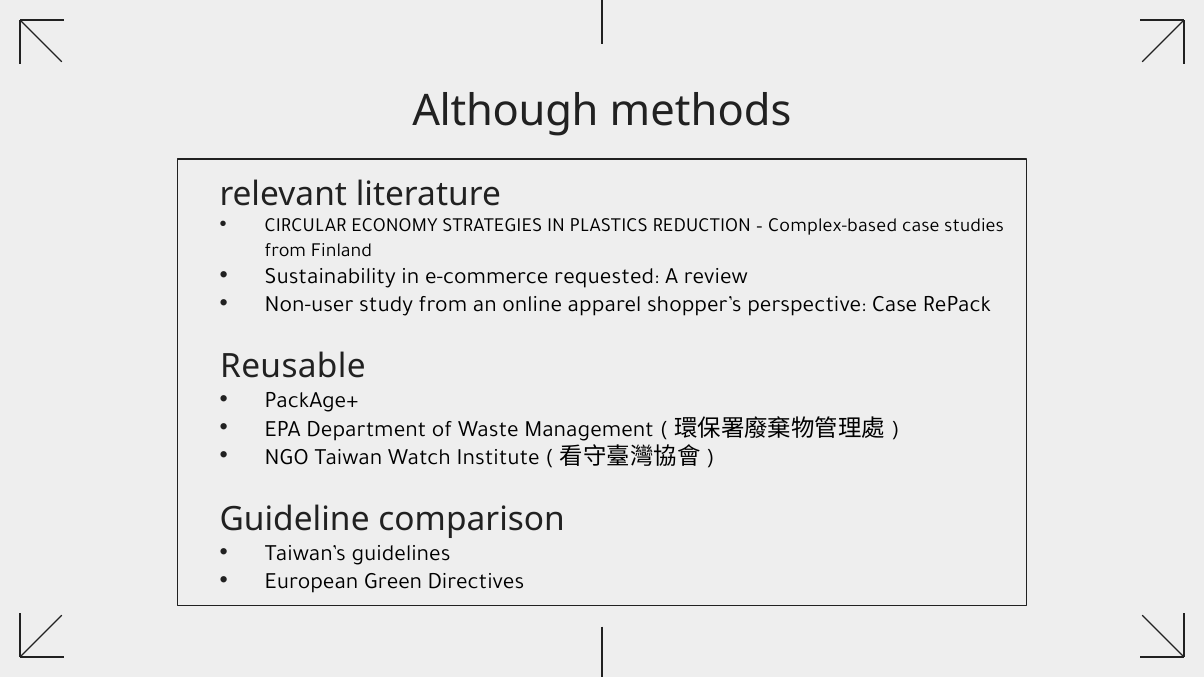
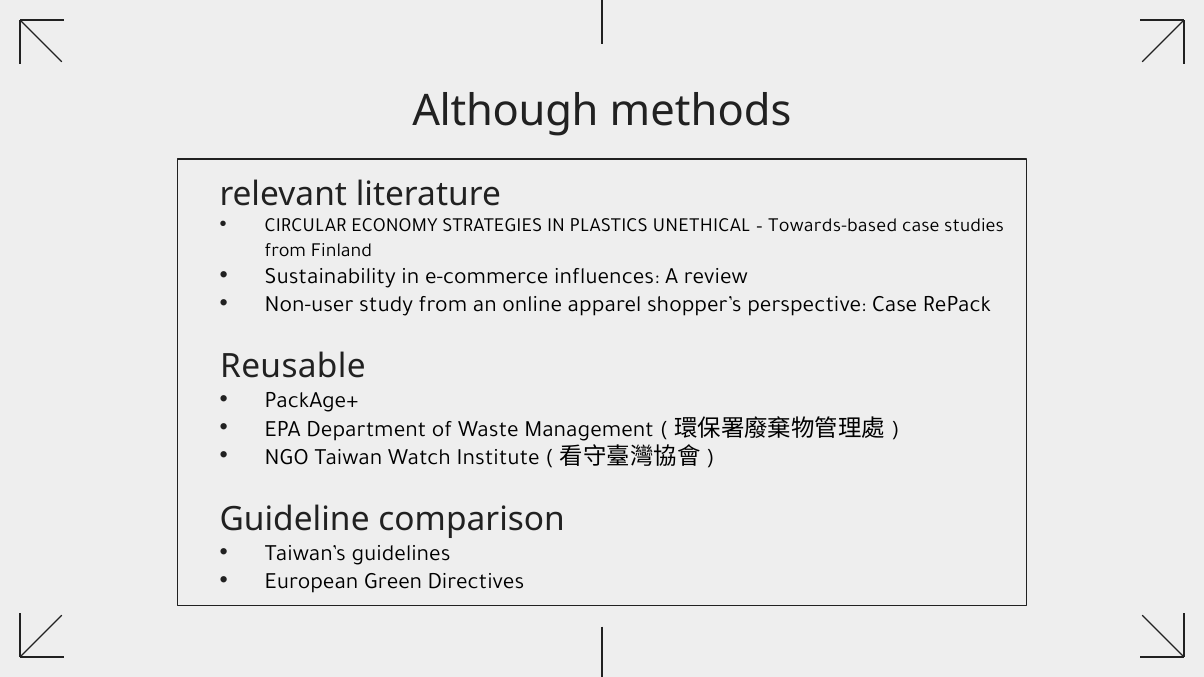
REDUCTION: REDUCTION -> UNETHICAL (702, 225)
Complex-based: Complex-based -> Towards-based (833, 225)
requested: requested -> influences (607, 276)
